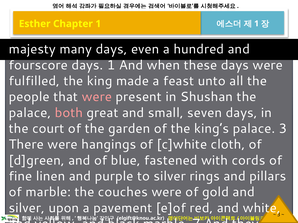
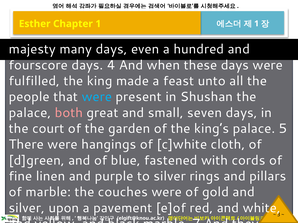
days 1: 1 -> 4 (111, 65)
were colour: pink -> light blue (97, 97)
palace 3: 3 -> 5 (283, 129)
